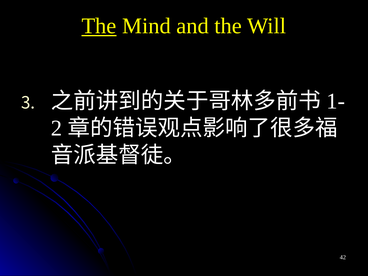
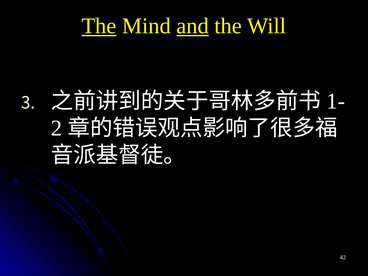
and underline: none -> present (193, 26)
